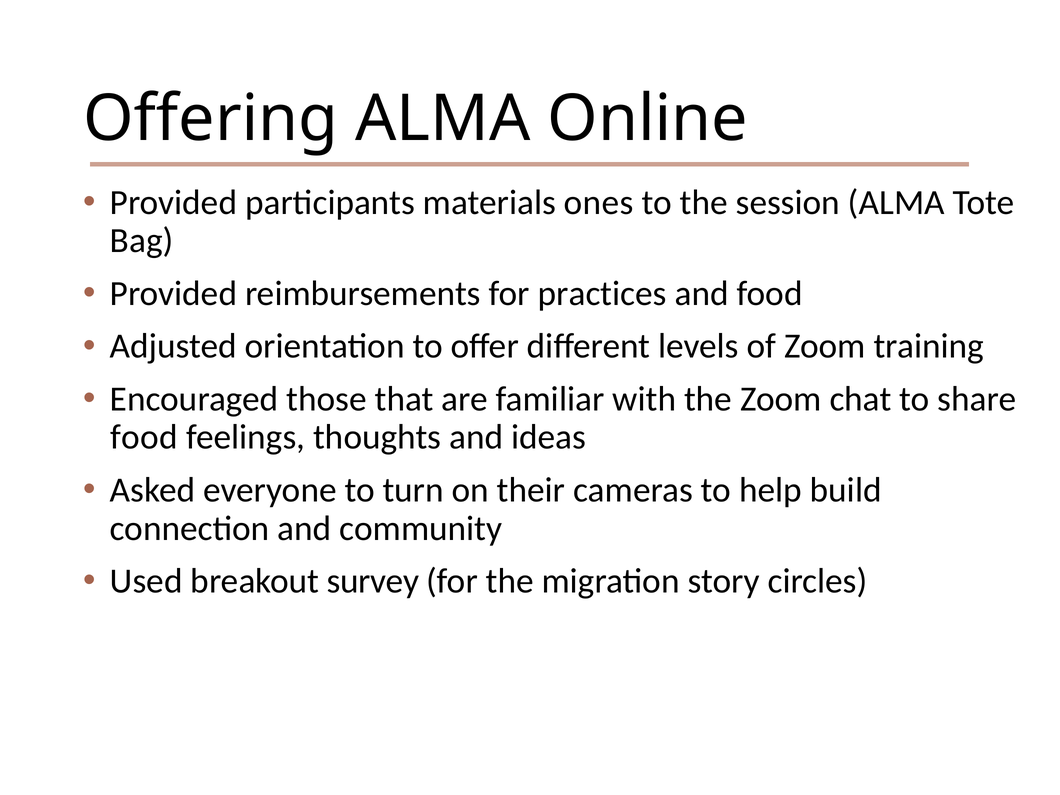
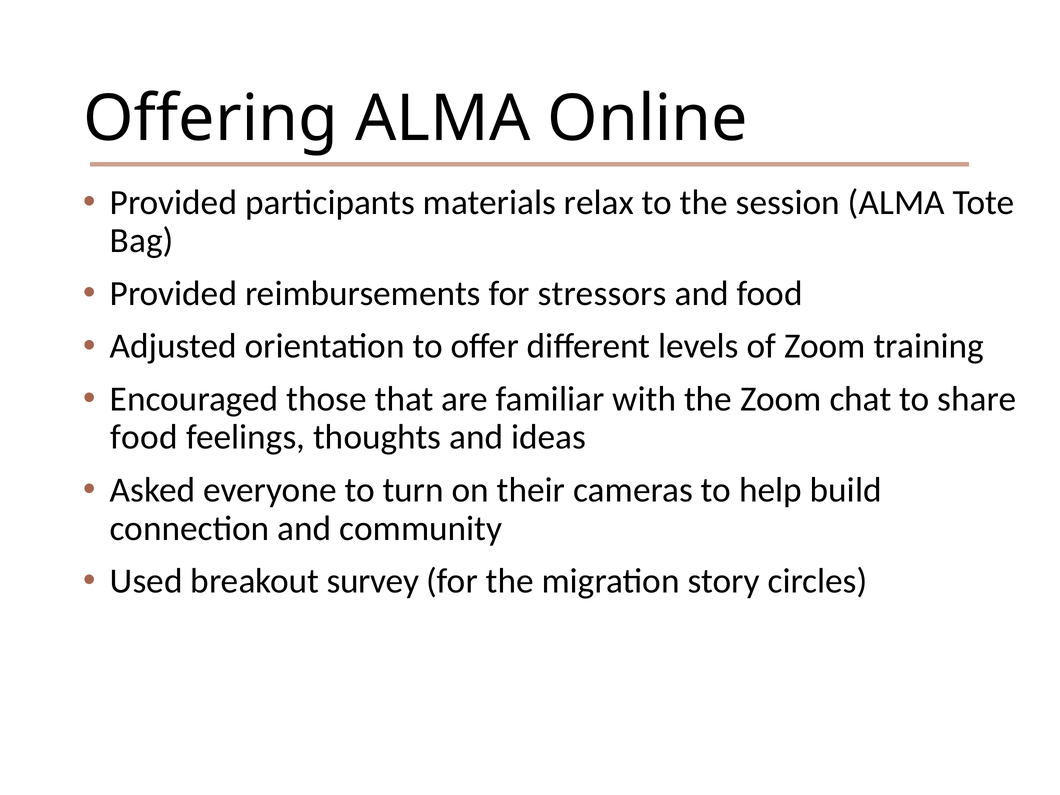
ones: ones -> relax (599, 202)
practices: practices -> stressors (602, 293)
